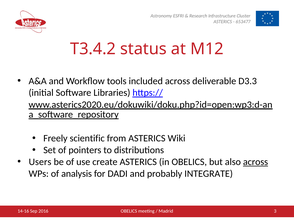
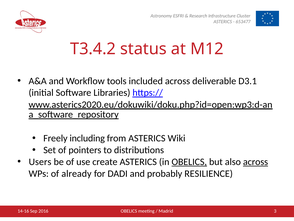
D3.3: D3.3 -> D3.1 (248, 81)
scientific: scientific -> including (87, 138)
OBELICS underline: none -> present (189, 162)
analysis: analysis -> already (76, 173)
INTEGRATE: INTEGRATE -> RESILIENCE (209, 173)
